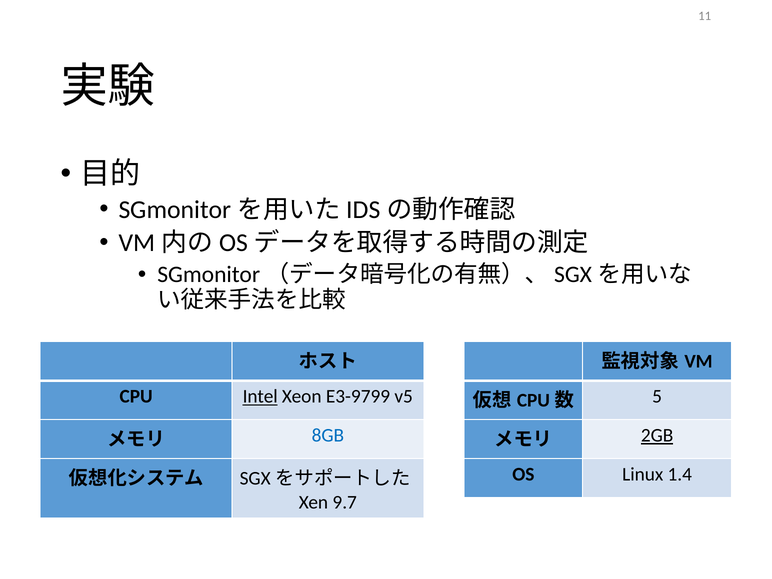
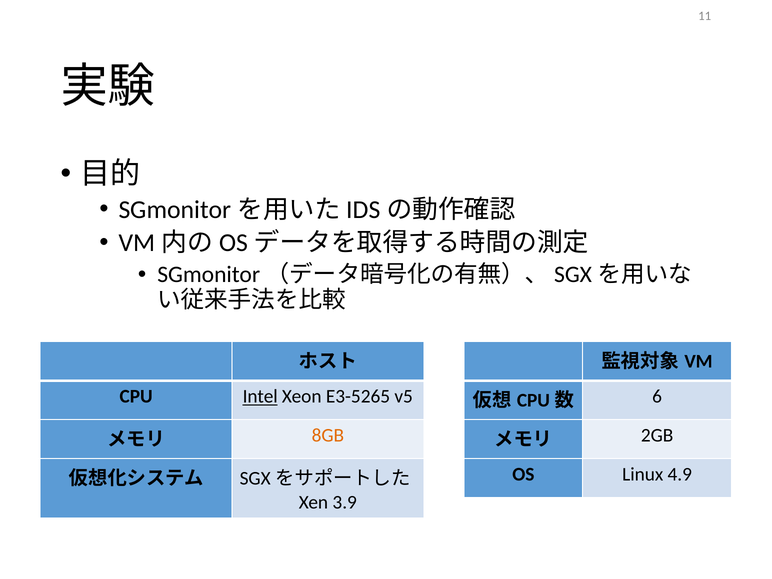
E3-9799: E3-9799 -> E3-5265 (358, 397)
5: 5 -> 6 (657, 397)
8GB colour: blue -> orange (328, 436)
2GB underline: present -> none (657, 436)
1.4: 1.4 -> 4.9 (680, 474)
9.7: 9.7 -> 3.9 (345, 502)
